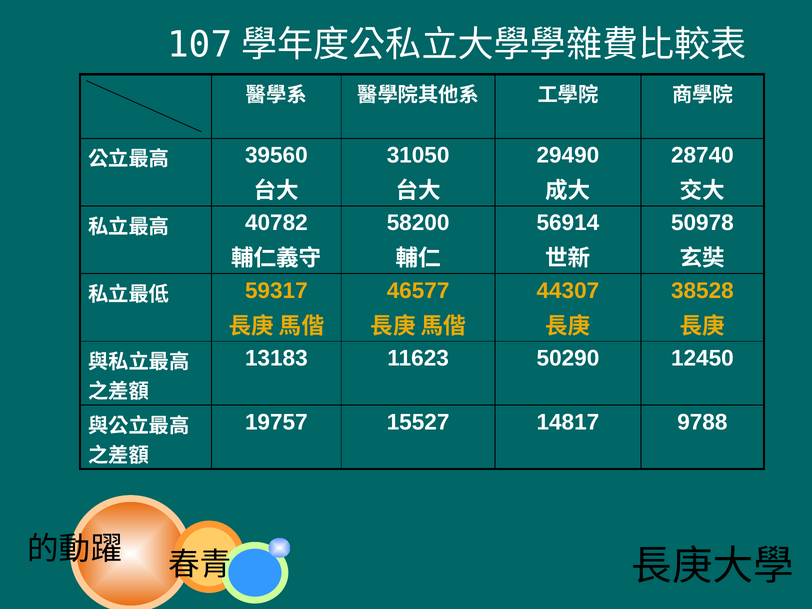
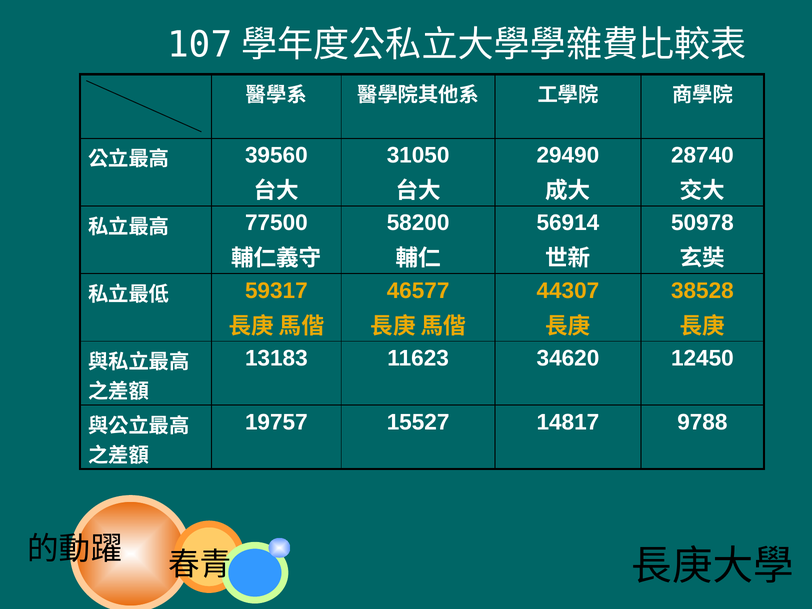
40782: 40782 -> 77500 (276, 223)
50290: 50290 -> 34620 (568, 358)
